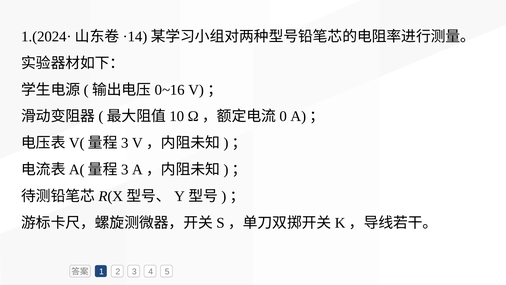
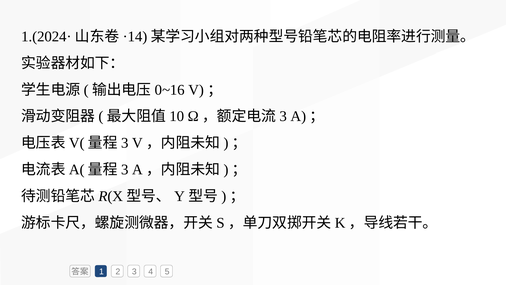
0: 0 -> 3 (283, 116)
